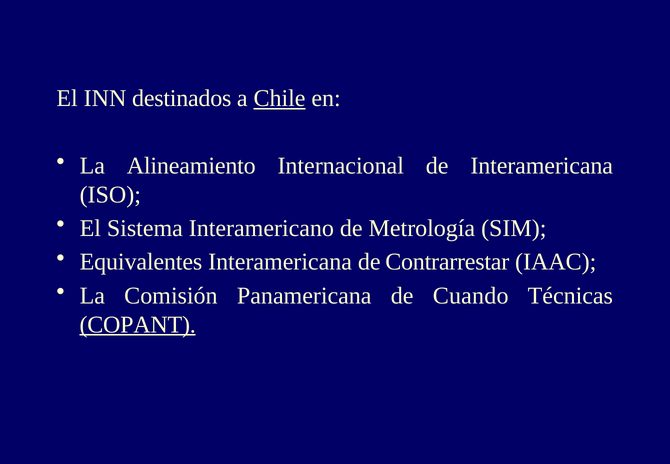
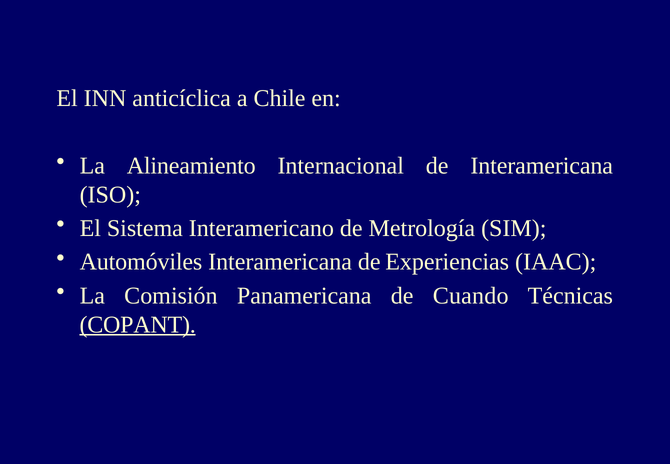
destinados: destinados -> anticíclica (182, 98)
Chile underline: present -> none (280, 98)
Equivalentes: Equivalentes -> Automóviles (141, 262)
Contrarrestar: Contrarrestar -> Experiencias (447, 262)
